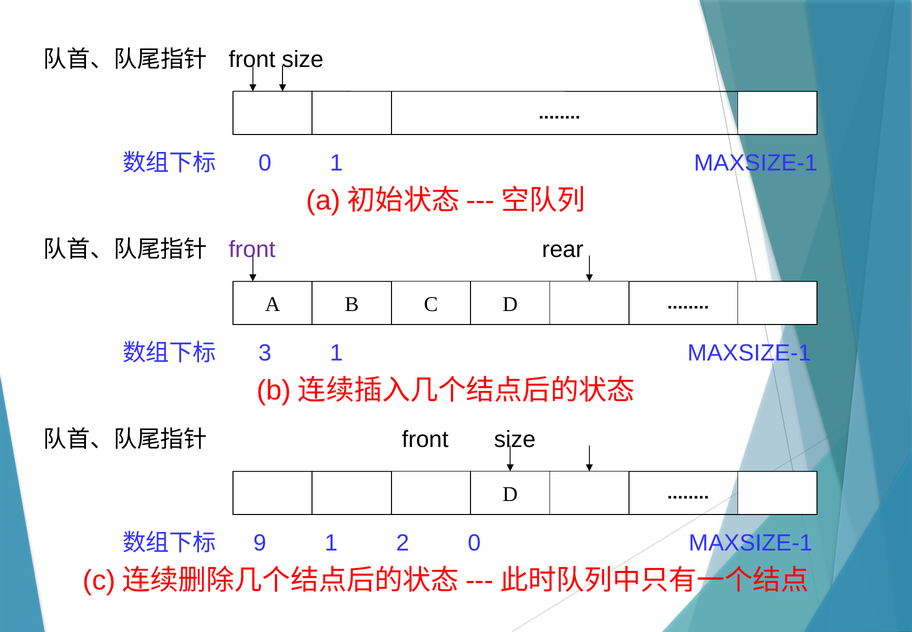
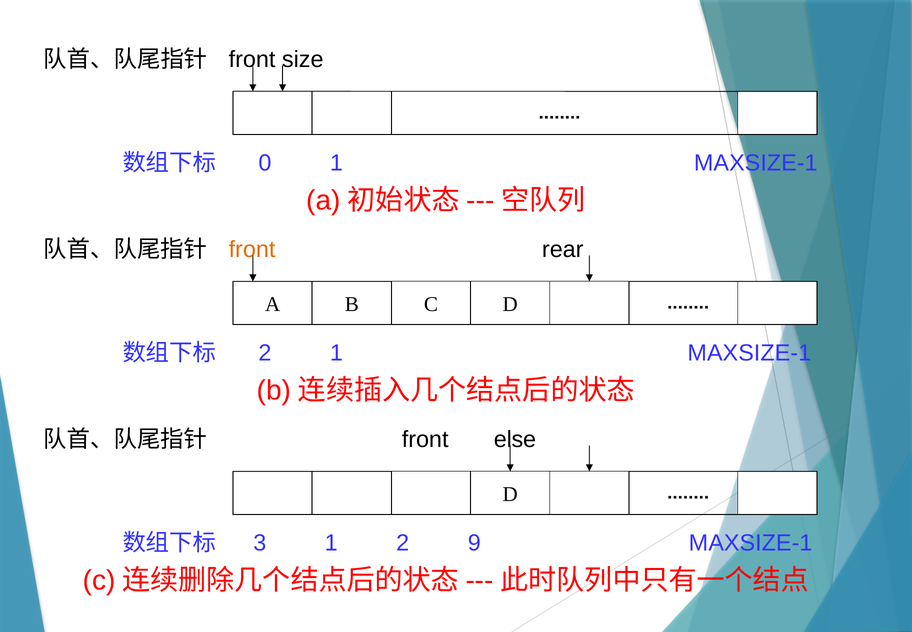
front colour: purple -> orange (252, 249)
3: 3 -> 2 (265, 353)
size: size -> else (515, 439)
9: 9 -> 3 (260, 542)
2 0: 0 -> 9 (474, 542)
